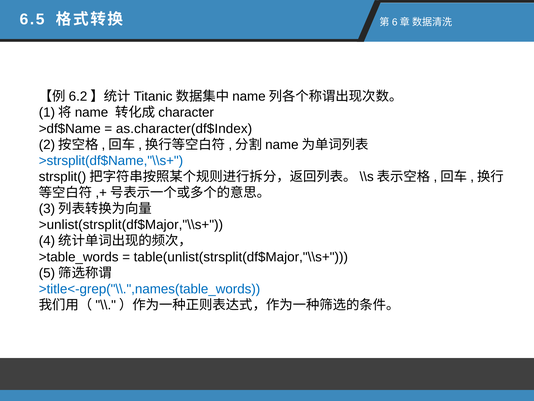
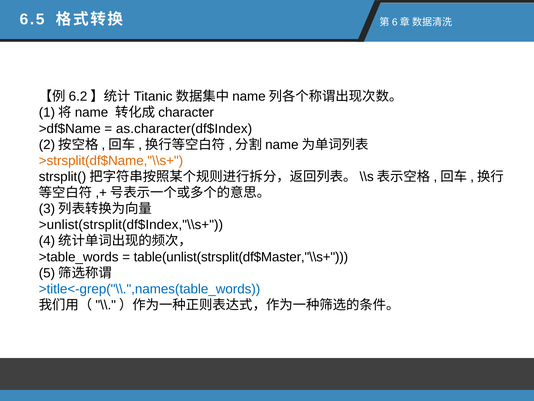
>strsplit(df$Name,"\\s+ colour: blue -> orange (111, 160)
>unlist(strsplit(df$Major,"\\s+: >unlist(strsplit(df$Major,"\\s+ -> >unlist(strsplit(df$Index,"\\s+ (131, 225)
table(unlist(strsplit(df$Major,"\\s+: table(unlist(strsplit(df$Major,"\\s+ -> table(unlist(strsplit(df$Master,"\\s+ (241, 257)
